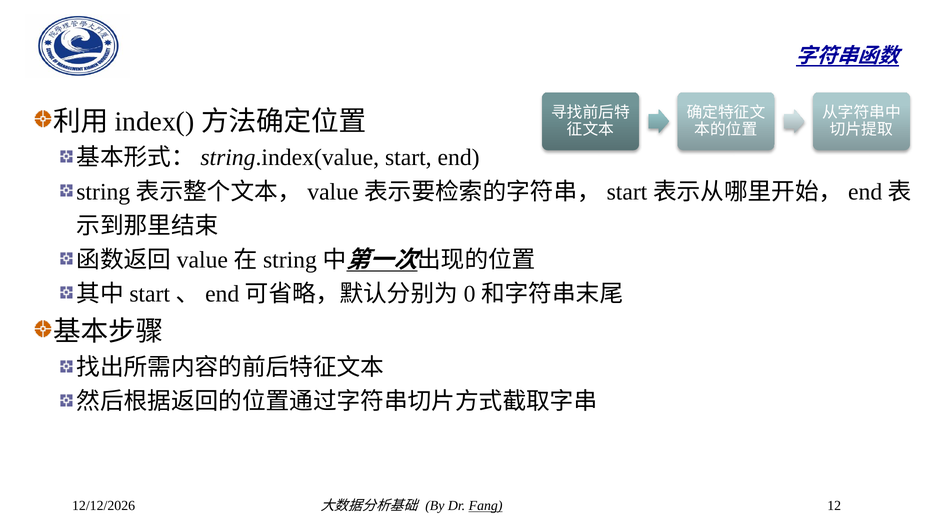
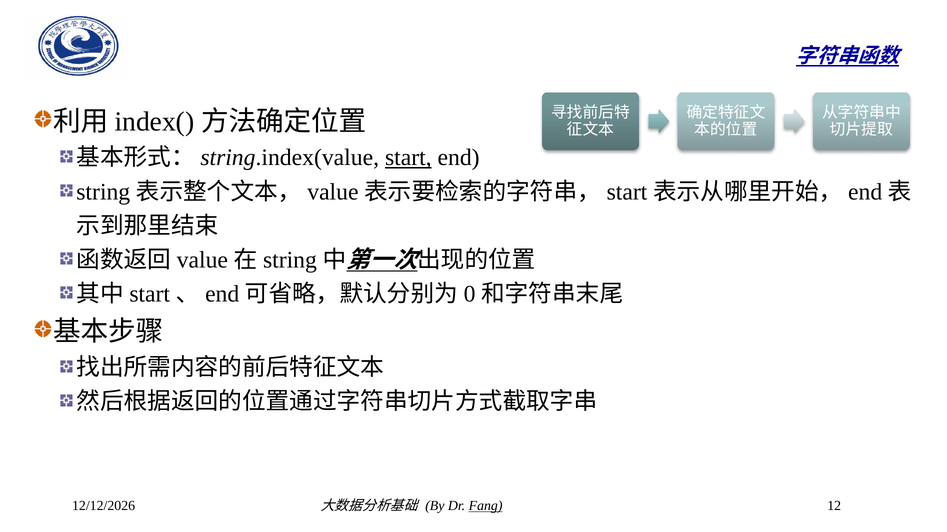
start underline: none -> present (408, 158)
